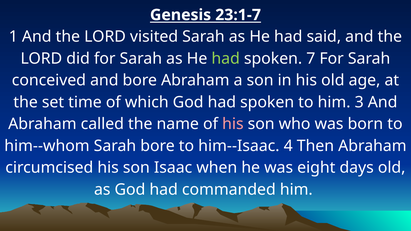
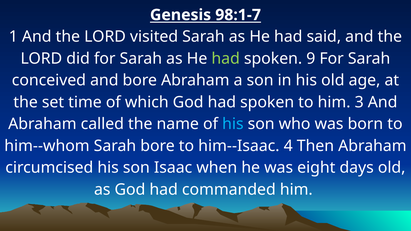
23:1-7: 23:1-7 -> 98:1-7 (238, 15)
7: 7 -> 9 (311, 59)
his colour: pink -> light blue (233, 124)
